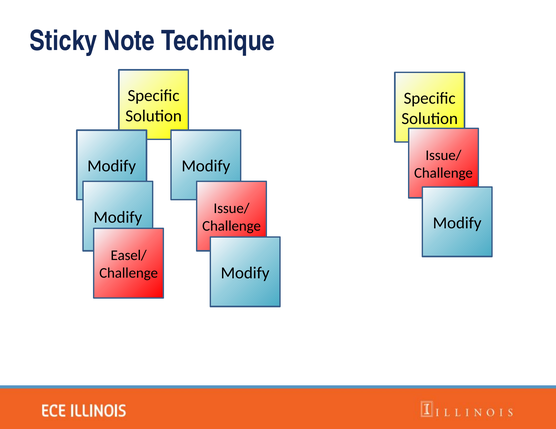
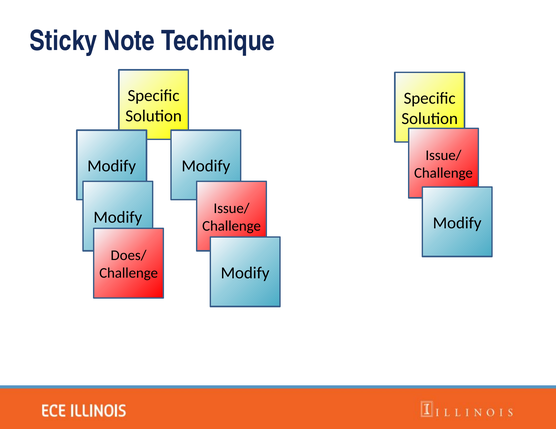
Easel/: Easel/ -> Does/ (129, 256)
